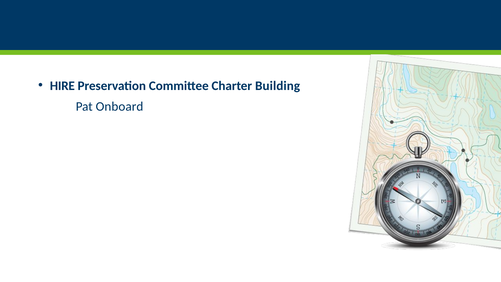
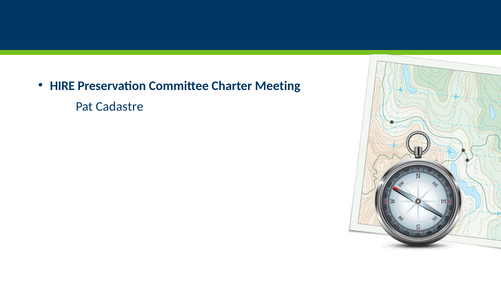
Building: Building -> Meeting (278, 86)
Onboard: Onboard -> Cadastre (120, 107)
